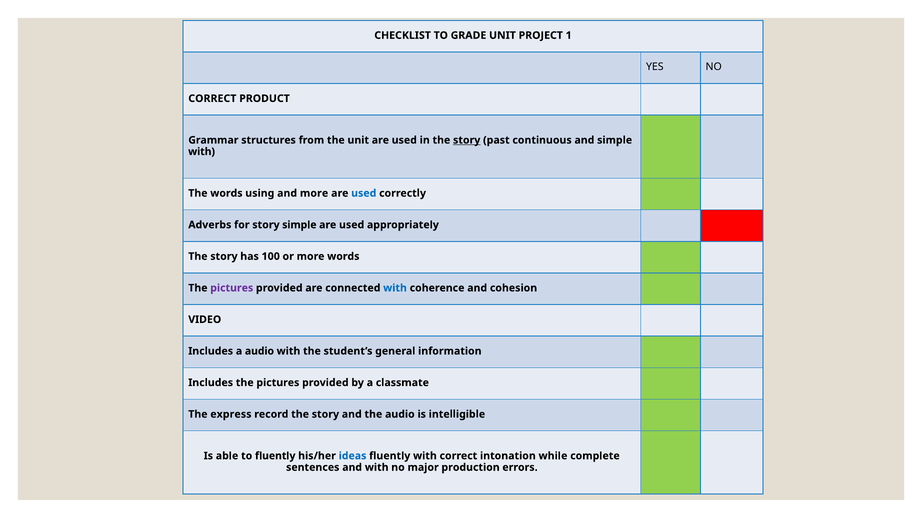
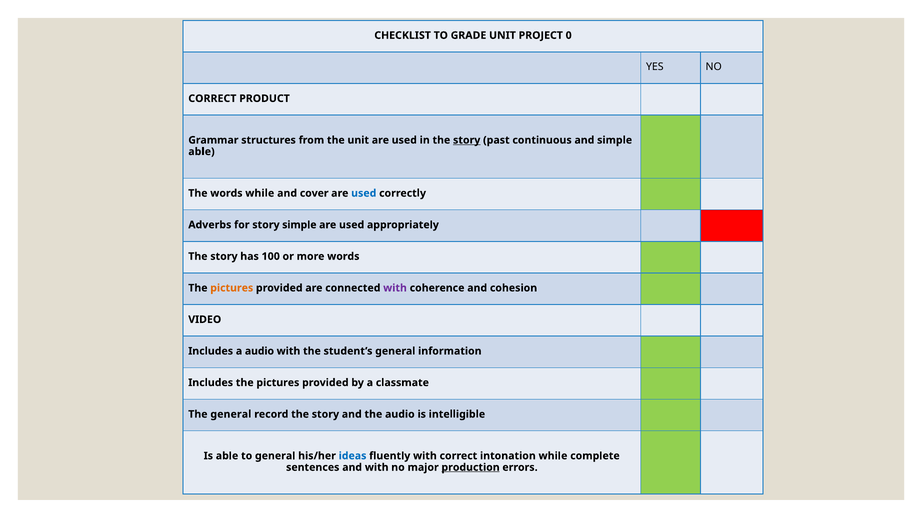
1: 1 -> 0 (569, 35)
with: with -> able (201, 152)
words using: using -> while (260, 193)
and more: more -> cover (314, 193)
pictures colour: purple -> orange (232, 288)
with colour: blue -> purple (395, 288)
The express: express -> general (231, 415)
to fluently: fluently -> general (275, 456)
production underline: none -> present (471, 468)
